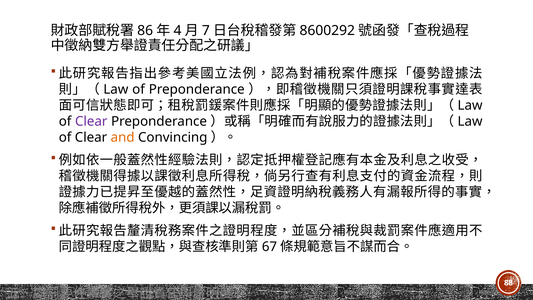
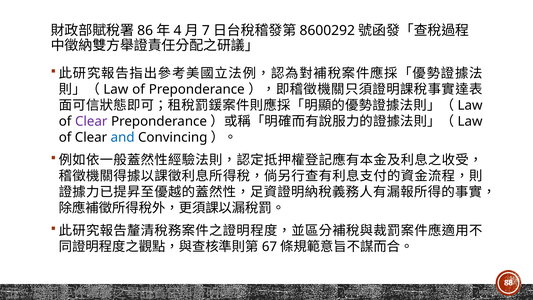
and colour: orange -> blue (123, 137)
